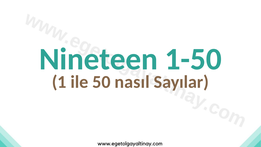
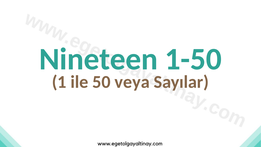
nasıl: nasıl -> veya (132, 82)
